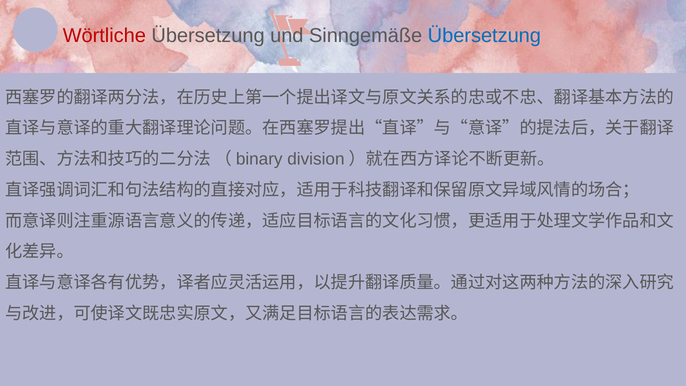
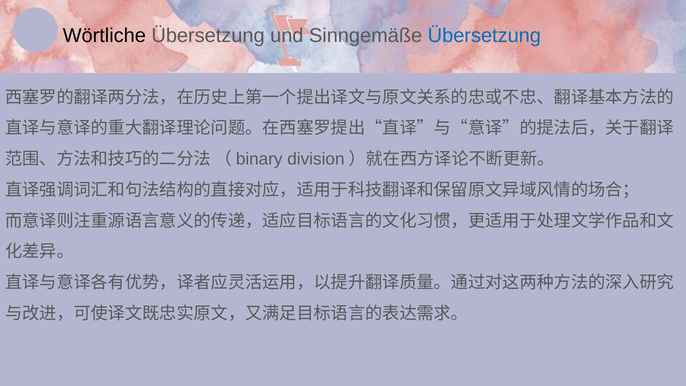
Wörtliche colour: red -> black (104, 36)
